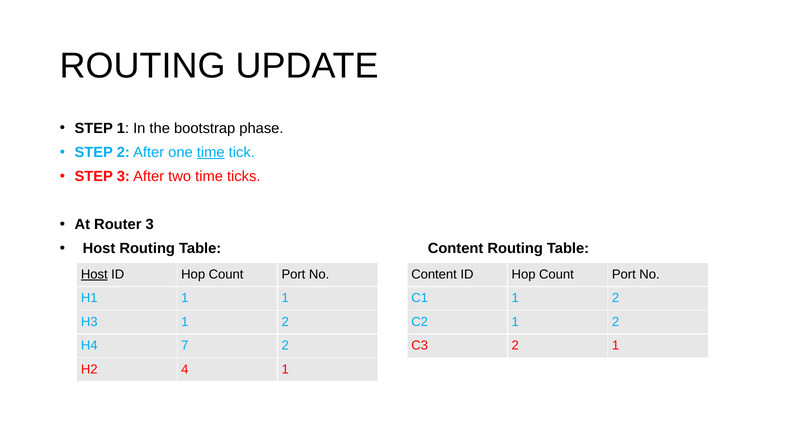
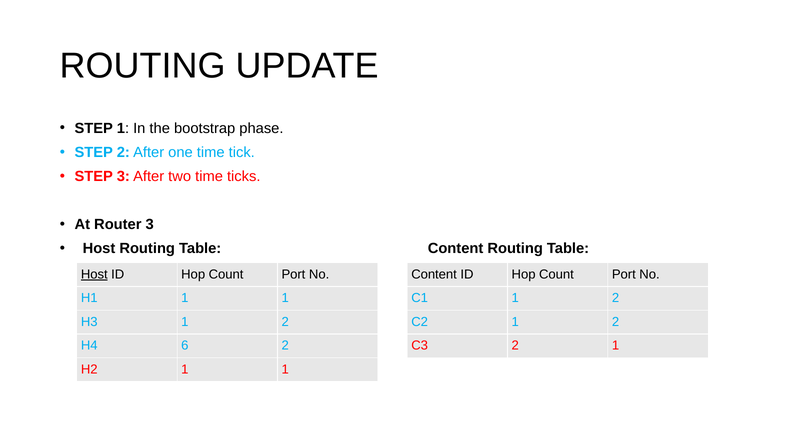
time underline: present -> none (211, 152)
7: 7 -> 6 (185, 346)
H2 4: 4 -> 1 (185, 370)
